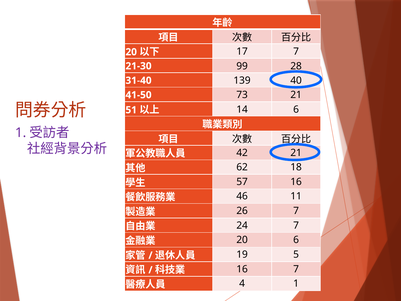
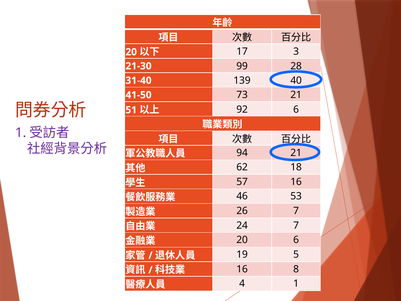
17 7: 7 -> 3 (296, 51)
14: 14 -> 92 (242, 109)
42: 42 -> 94 (242, 153)
11: 11 -> 53 (296, 196)
16 7: 7 -> 8 (296, 269)
